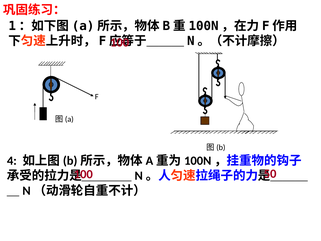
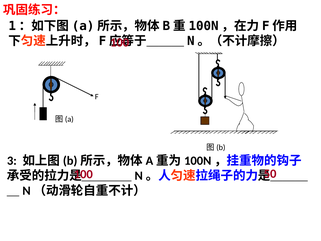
4: 4 -> 3 (12, 161)
